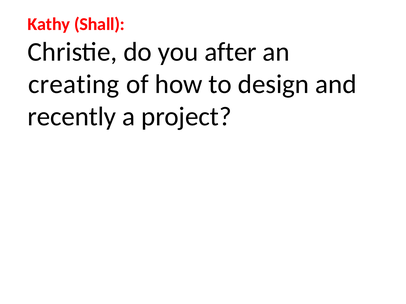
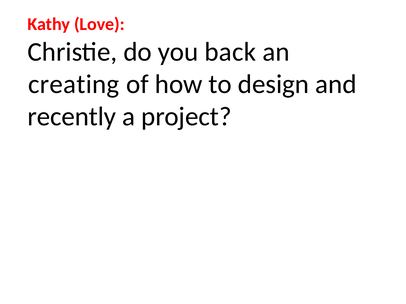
Shall: Shall -> Love (99, 24)
after: after -> back (230, 52)
